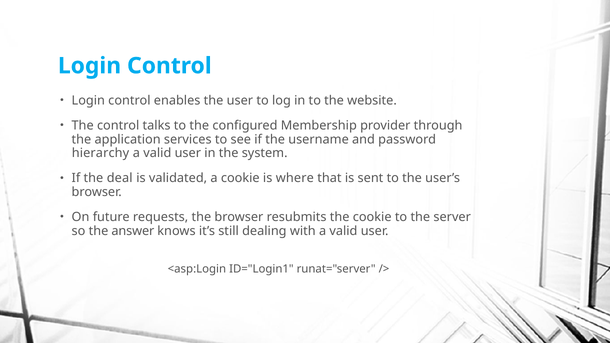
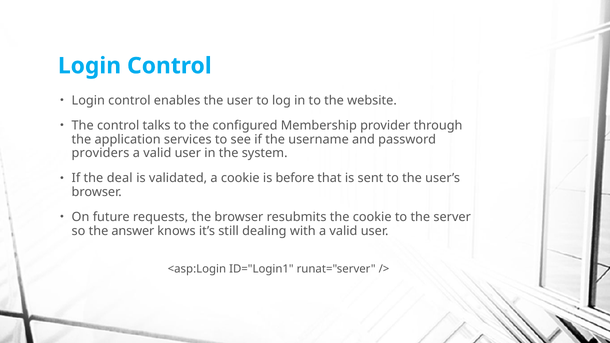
hierarchy: hierarchy -> providers (101, 153)
where: where -> before (295, 178)
